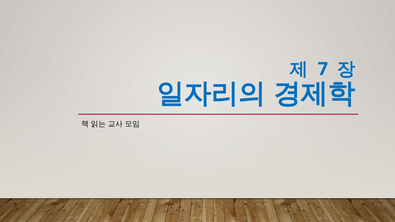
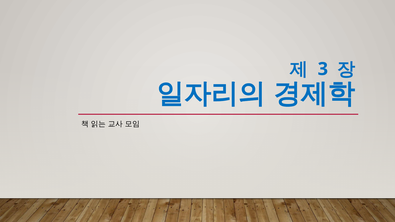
7: 7 -> 3 (323, 69)
